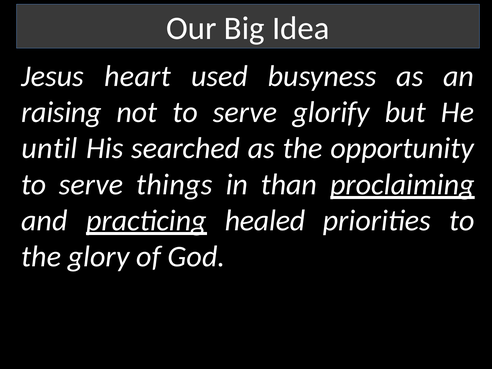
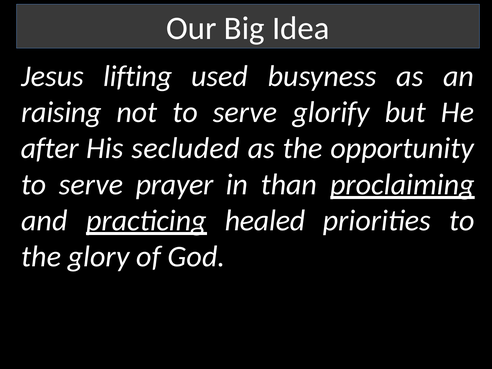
heart: heart -> lifting (138, 76)
until: until -> after (50, 148)
searched: searched -> secluded (185, 148)
things: things -> prayer (175, 184)
